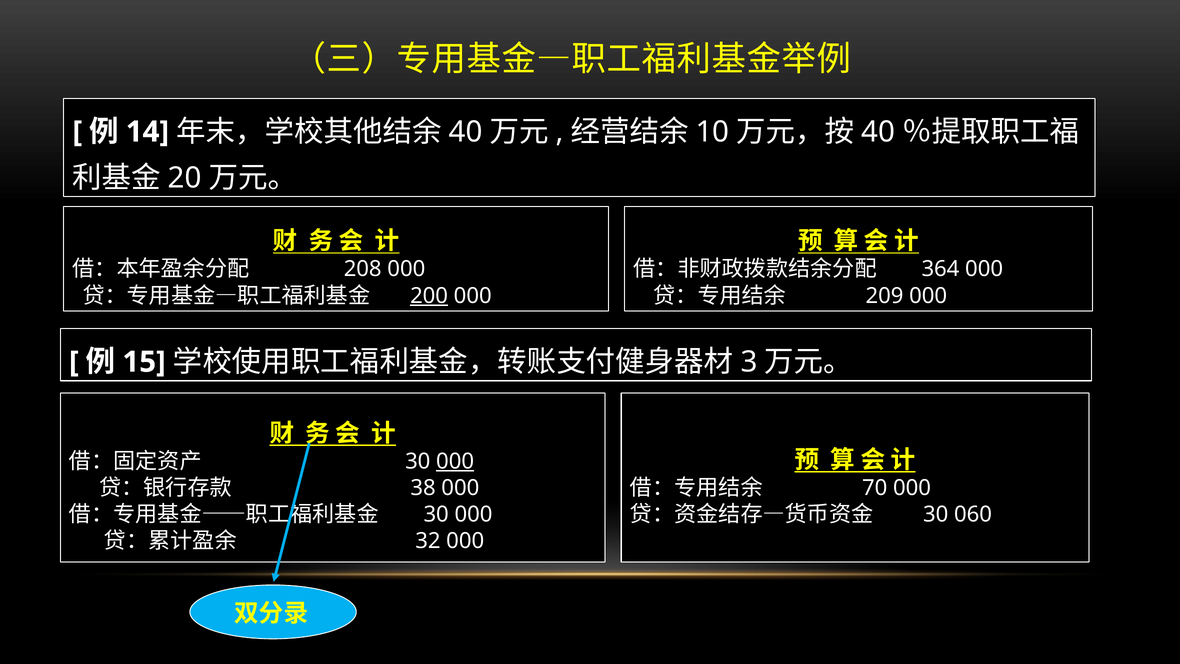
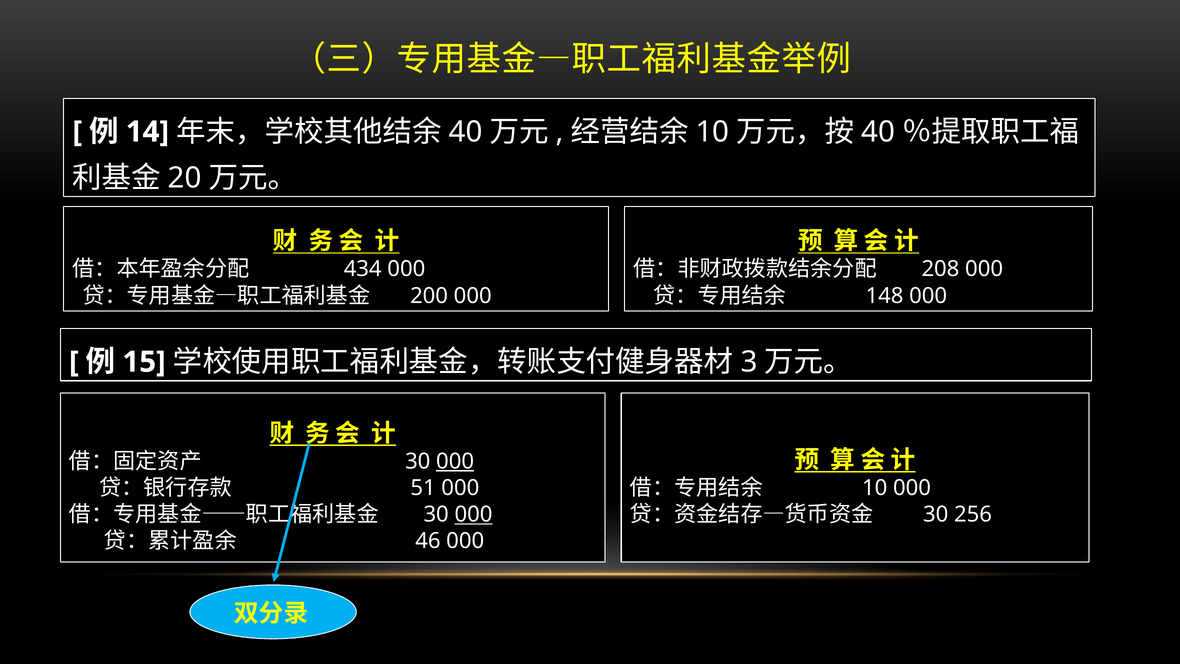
208: 208 -> 434 (363, 269)
364: 364 -> 208 (940, 269)
200 underline: present -> none (429, 296)
209: 209 -> 148 (884, 296)
38: 38 -> 51 (423, 488)
70: 70 -> 10 (875, 488)
000 underline: none -> present (474, 514)
060: 060 -> 256 (973, 514)
32: 32 -> 46 (428, 541)
